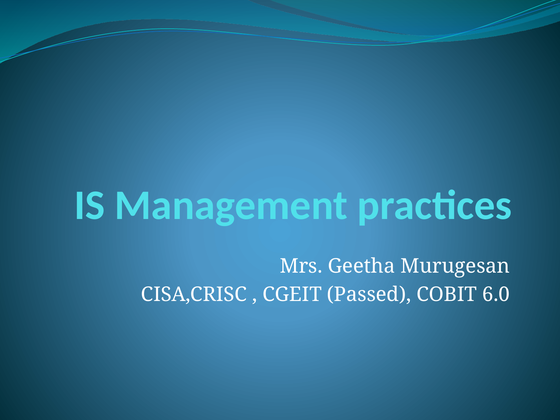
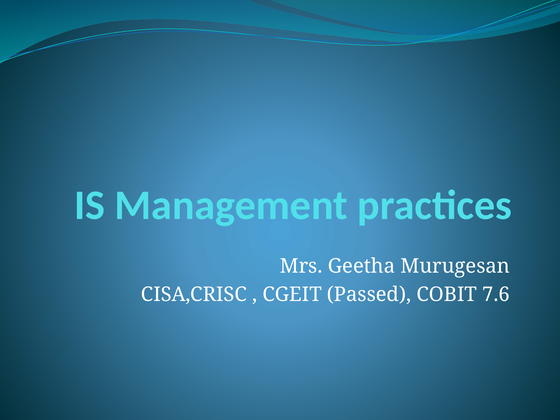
6.0: 6.0 -> 7.6 (496, 294)
